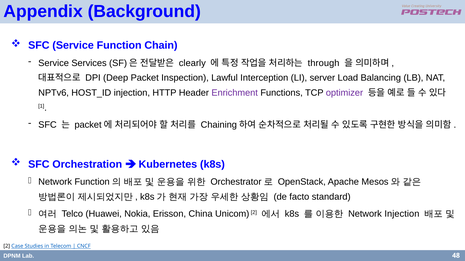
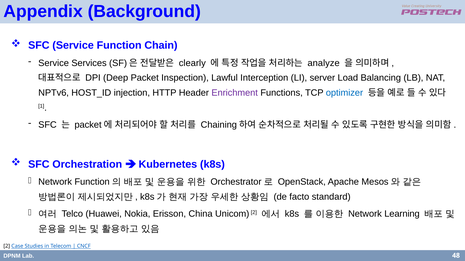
through: through -> analyze (324, 63)
optimizer colour: purple -> blue (344, 93)
Network Injection: Injection -> Learning (402, 214)
